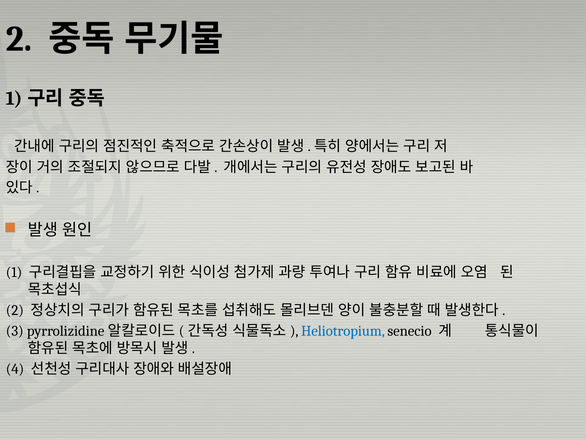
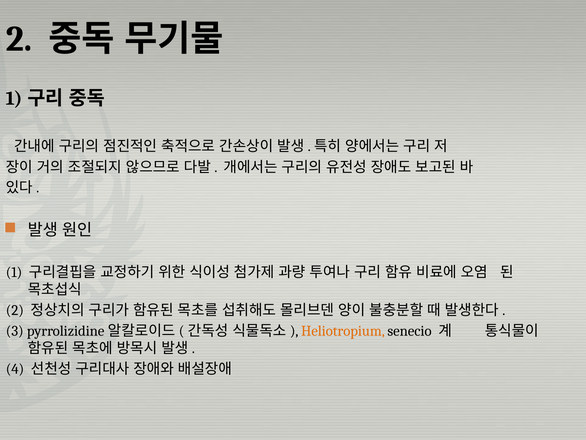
Heliotropium colour: blue -> orange (343, 331)
